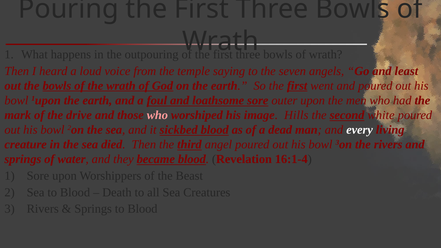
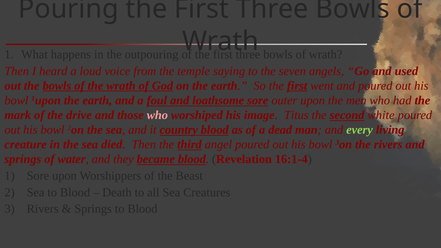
least: least -> used (406, 71)
Hills: Hills -> Titus (296, 115)
sickbed: sickbed -> country (179, 130)
every colour: white -> light green (360, 130)
